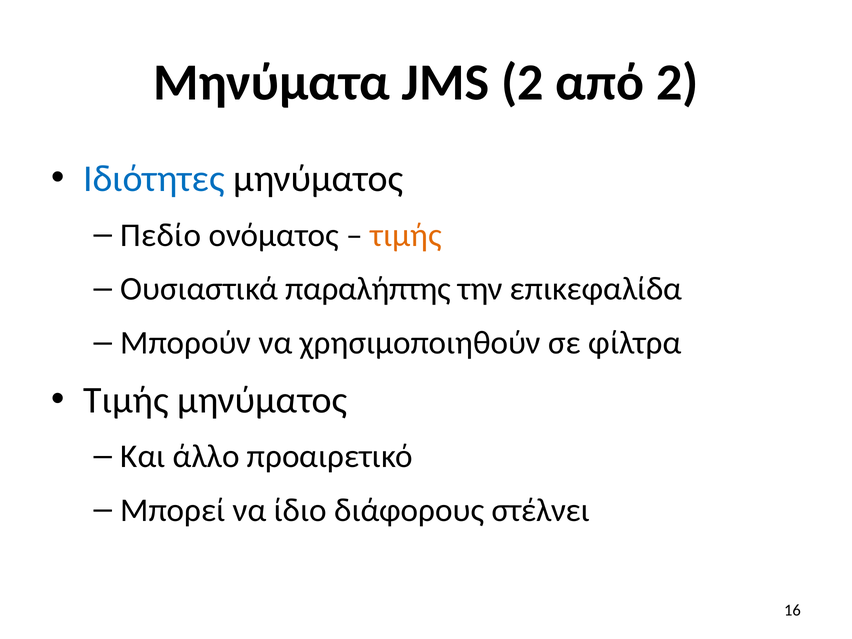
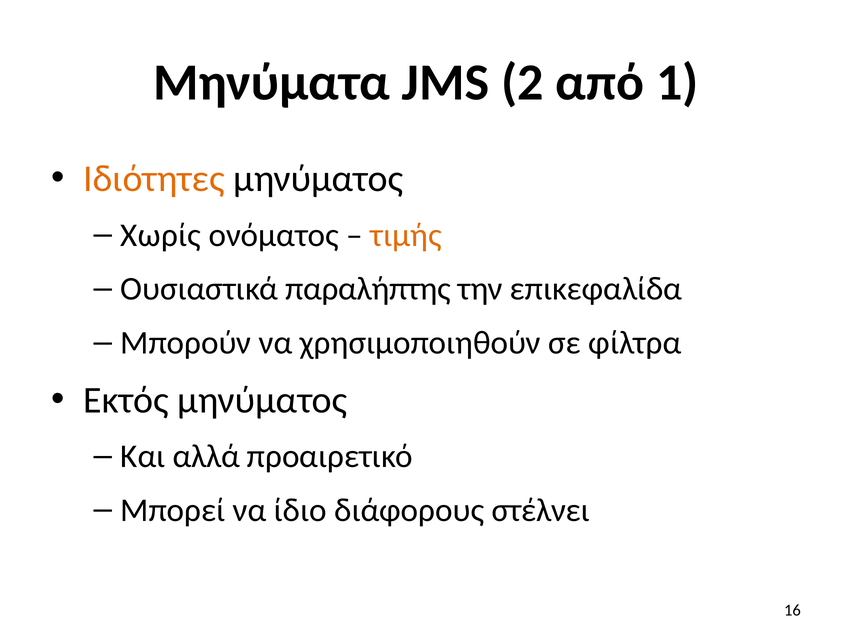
από 2: 2 -> 1 (677, 82)
Ιδιότητες colour: blue -> orange (154, 179)
Πεδίο: Πεδίο -> Χωρίς (161, 235)
Τιμής: Τιμής -> Εκτός (126, 400)
άλλο: άλλο -> αλλά (206, 456)
